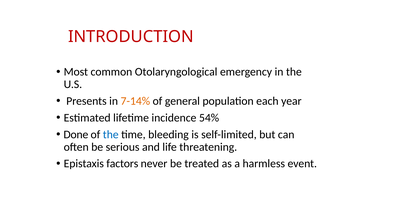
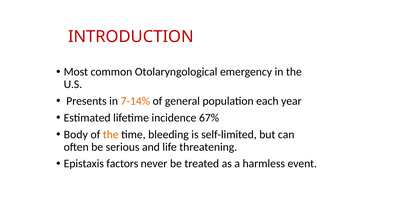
54%: 54% -> 67% (209, 118)
Done: Done -> Body (76, 134)
the colour: blue -> orange (111, 134)
